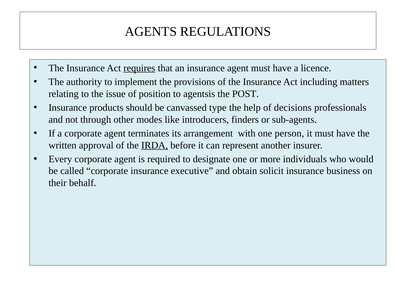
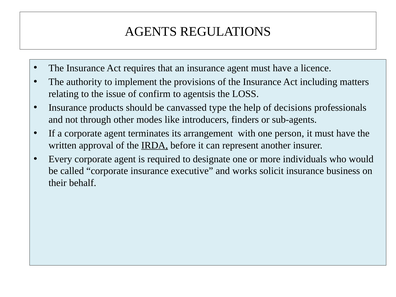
requires underline: present -> none (139, 68)
position: position -> confirm (155, 94)
POST: POST -> LOSS (245, 94)
obtain: obtain -> works (245, 171)
